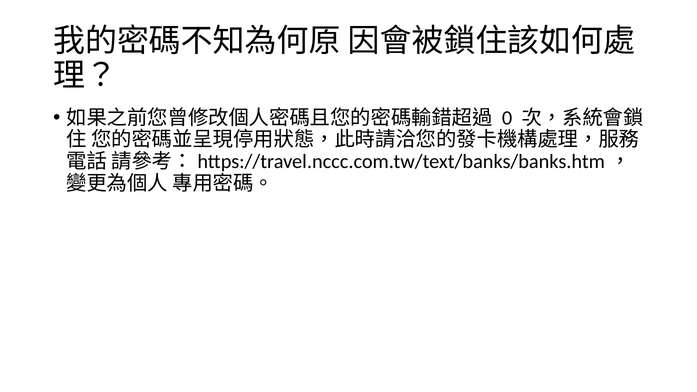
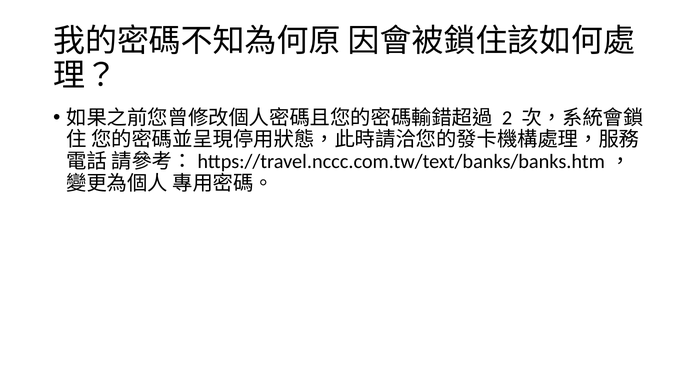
0: 0 -> 2 (507, 118)
